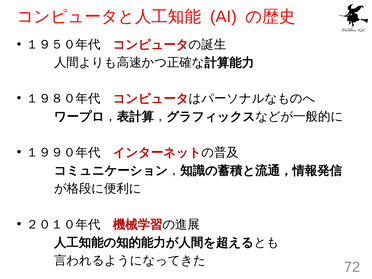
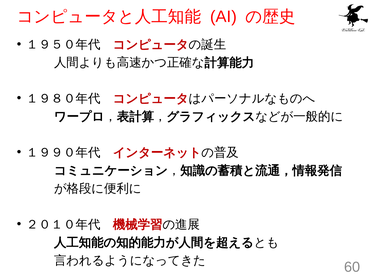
72: 72 -> 60 (352, 267)
